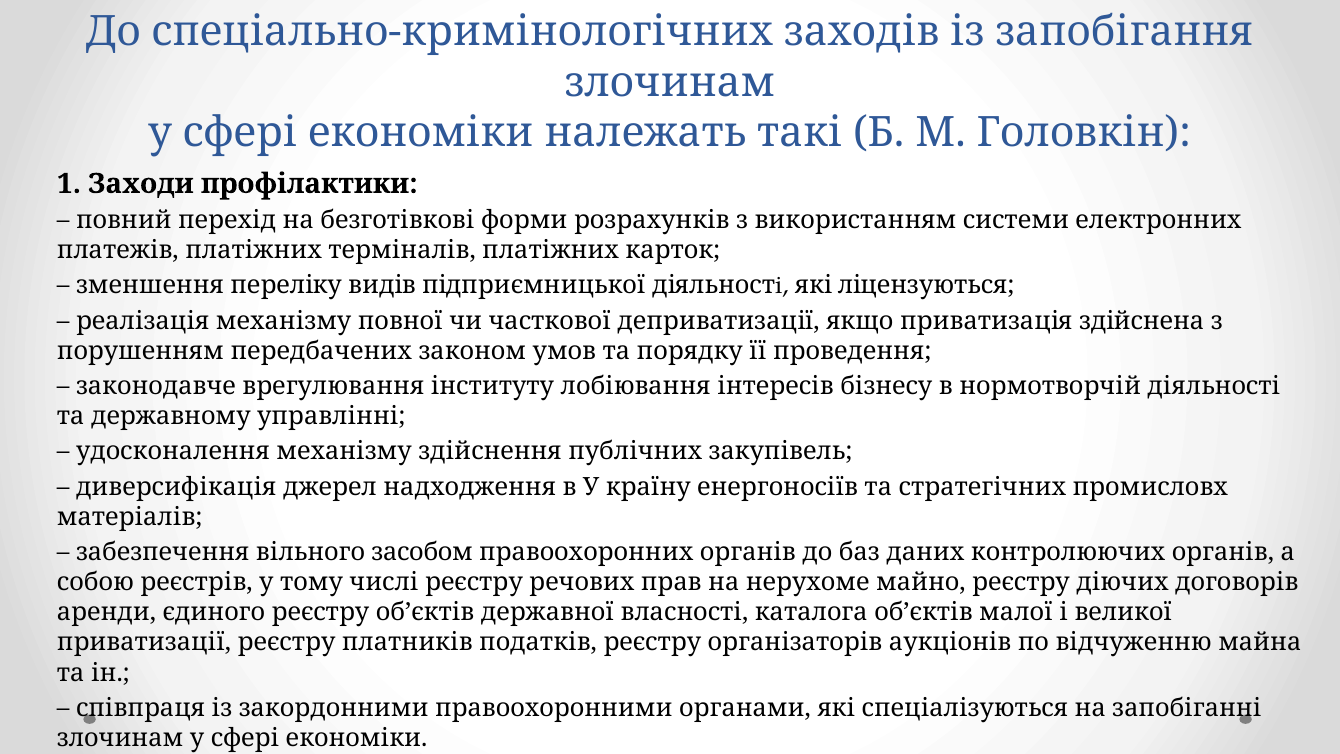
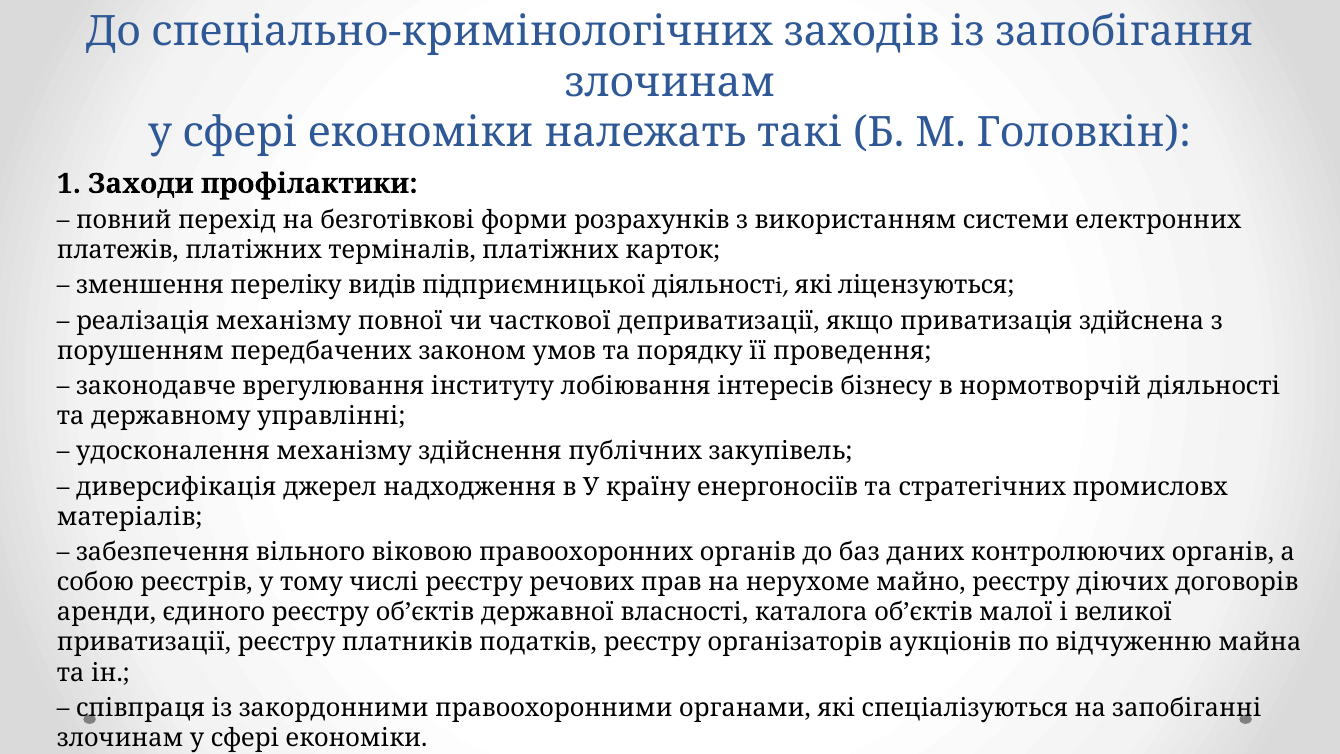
засобом: засобом -> віковою (422, 552)
